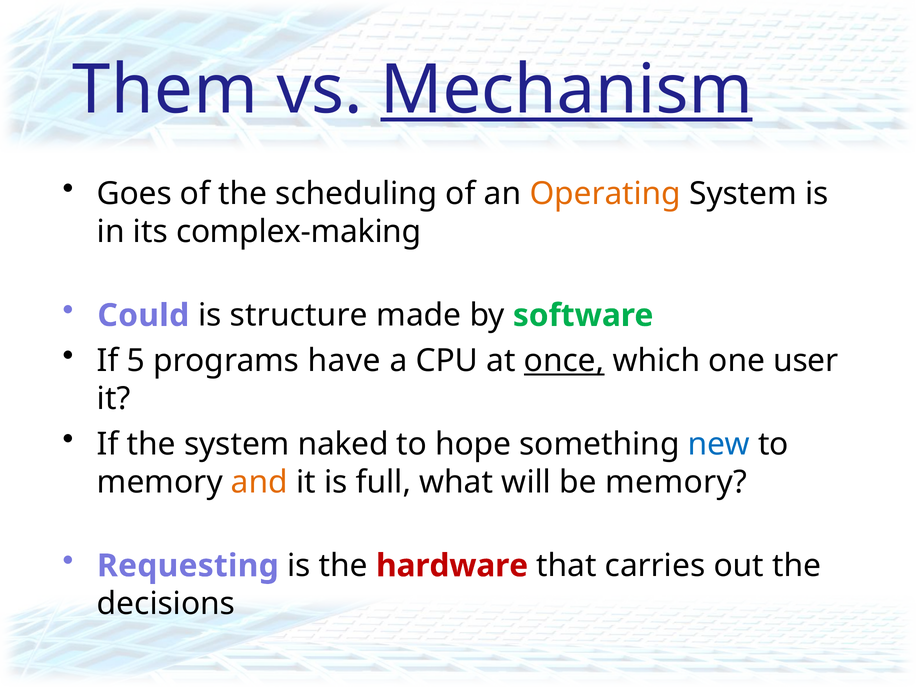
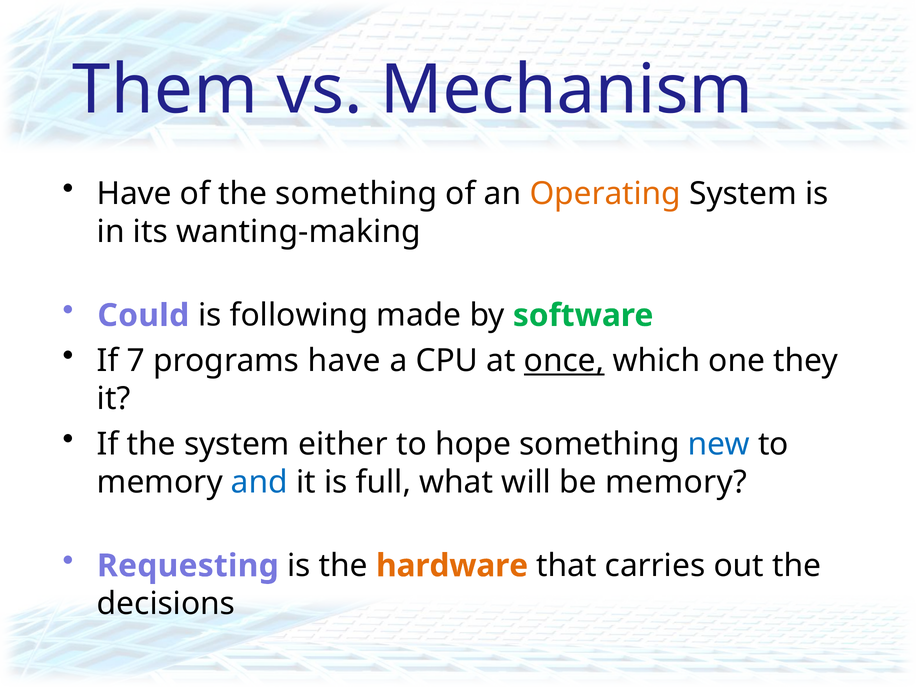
Mechanism underline: present -> none (567, 90)
Goes: Goes -> Have (134, 194)
the scheduling: scheduling -> something (356, 194)
complex-making: complex-making -> wanting-making (299, 232)
structure: structure -> following (299, 315)
5: 5 -> 7 (136, 361)
user: user -> they (806, 361)
naked: naked -> either (343, 444)
and colour: orange -> blue (259, 482)
hardware colour: red -> orange (452, 566)
